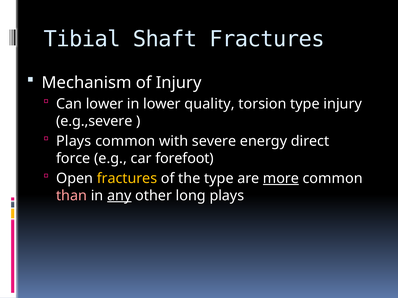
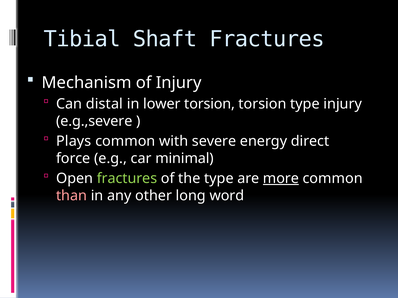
Can lower: lower -> distal (104, 104)
lower quality: quality -> torsion (210, 104)
forefoot: forefoot -> minimal (185, 159)
fractures colour: yellow -> light green (127, 179)
any underline: present -> none (119, 196)
long plays: plays -> word (227, 196)
